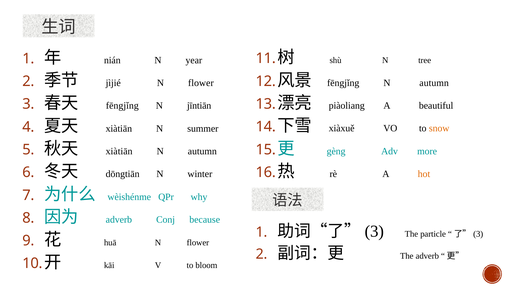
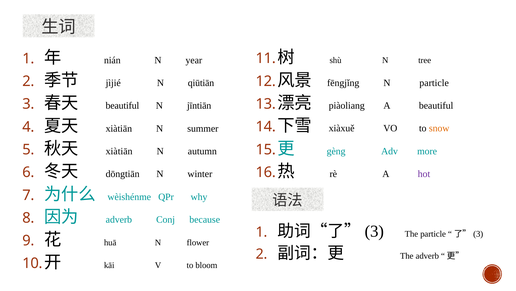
fēngjǐng N autumn: autumn -> particle (434, 83)
flower: flower -> qiūtiān (201, 83)
fēngjǐng: fēngjǐng -> beautiful (122, 105)
hot colour: orange -> purple (424, 174)
